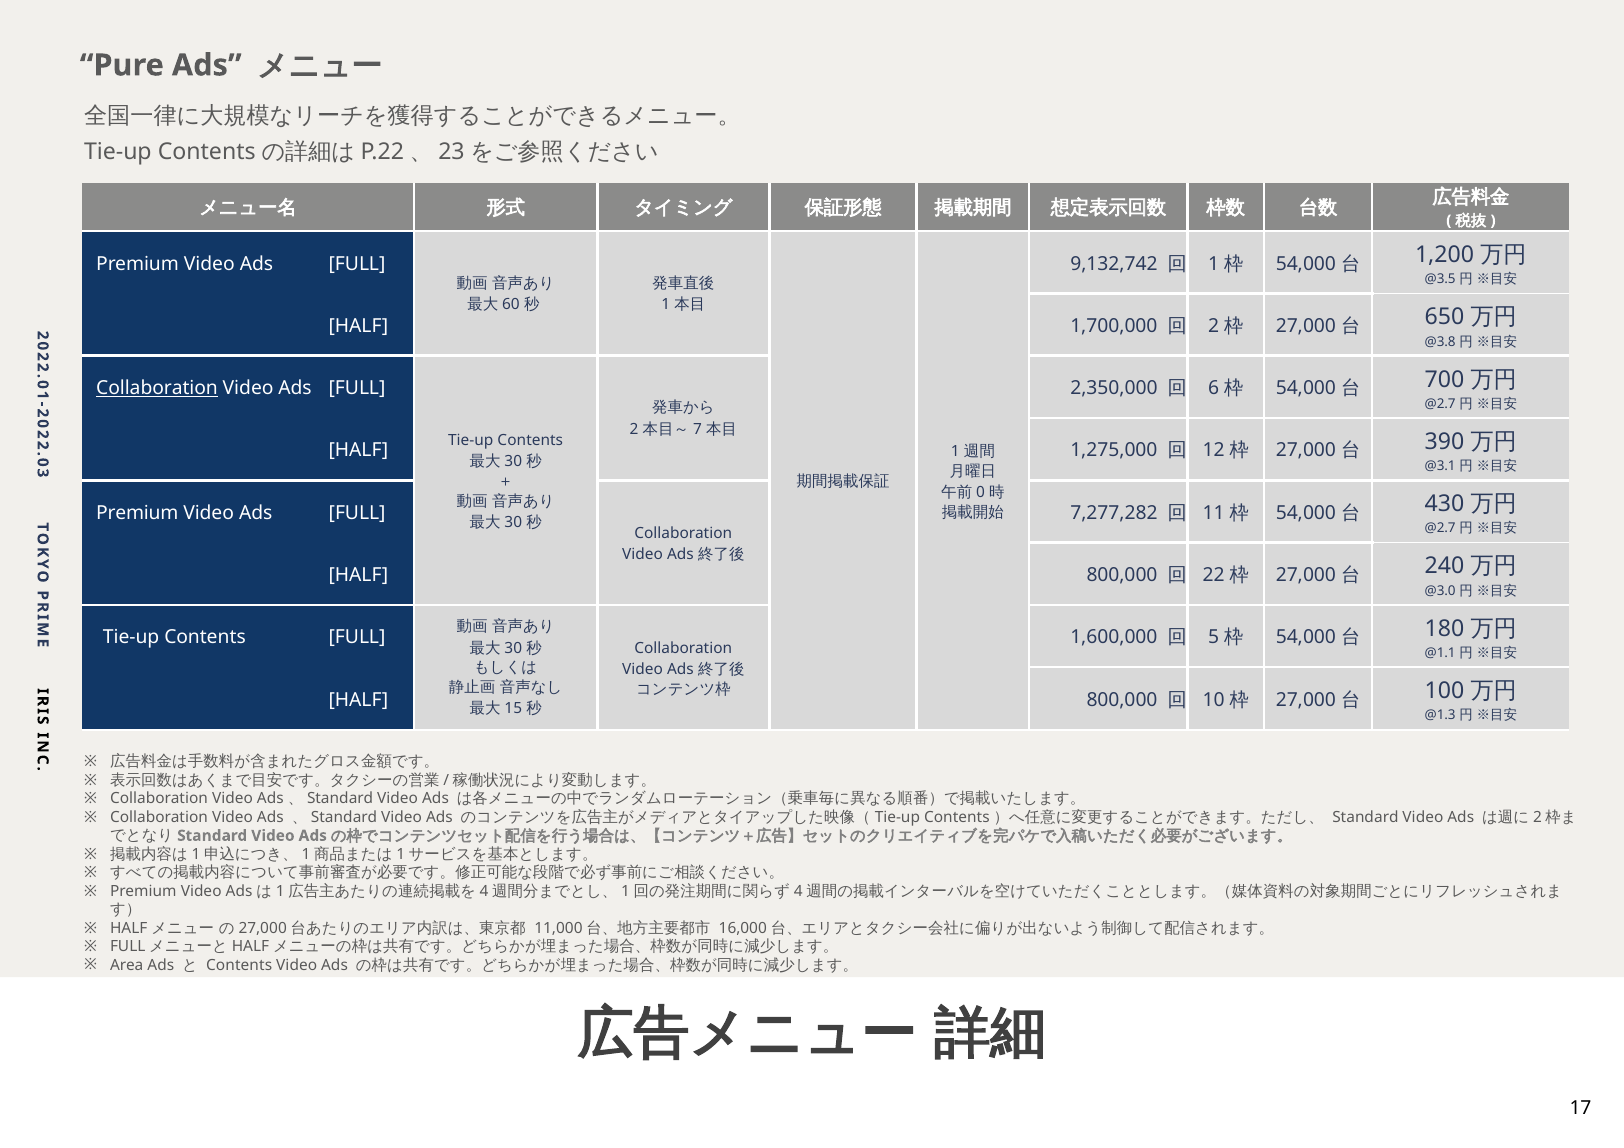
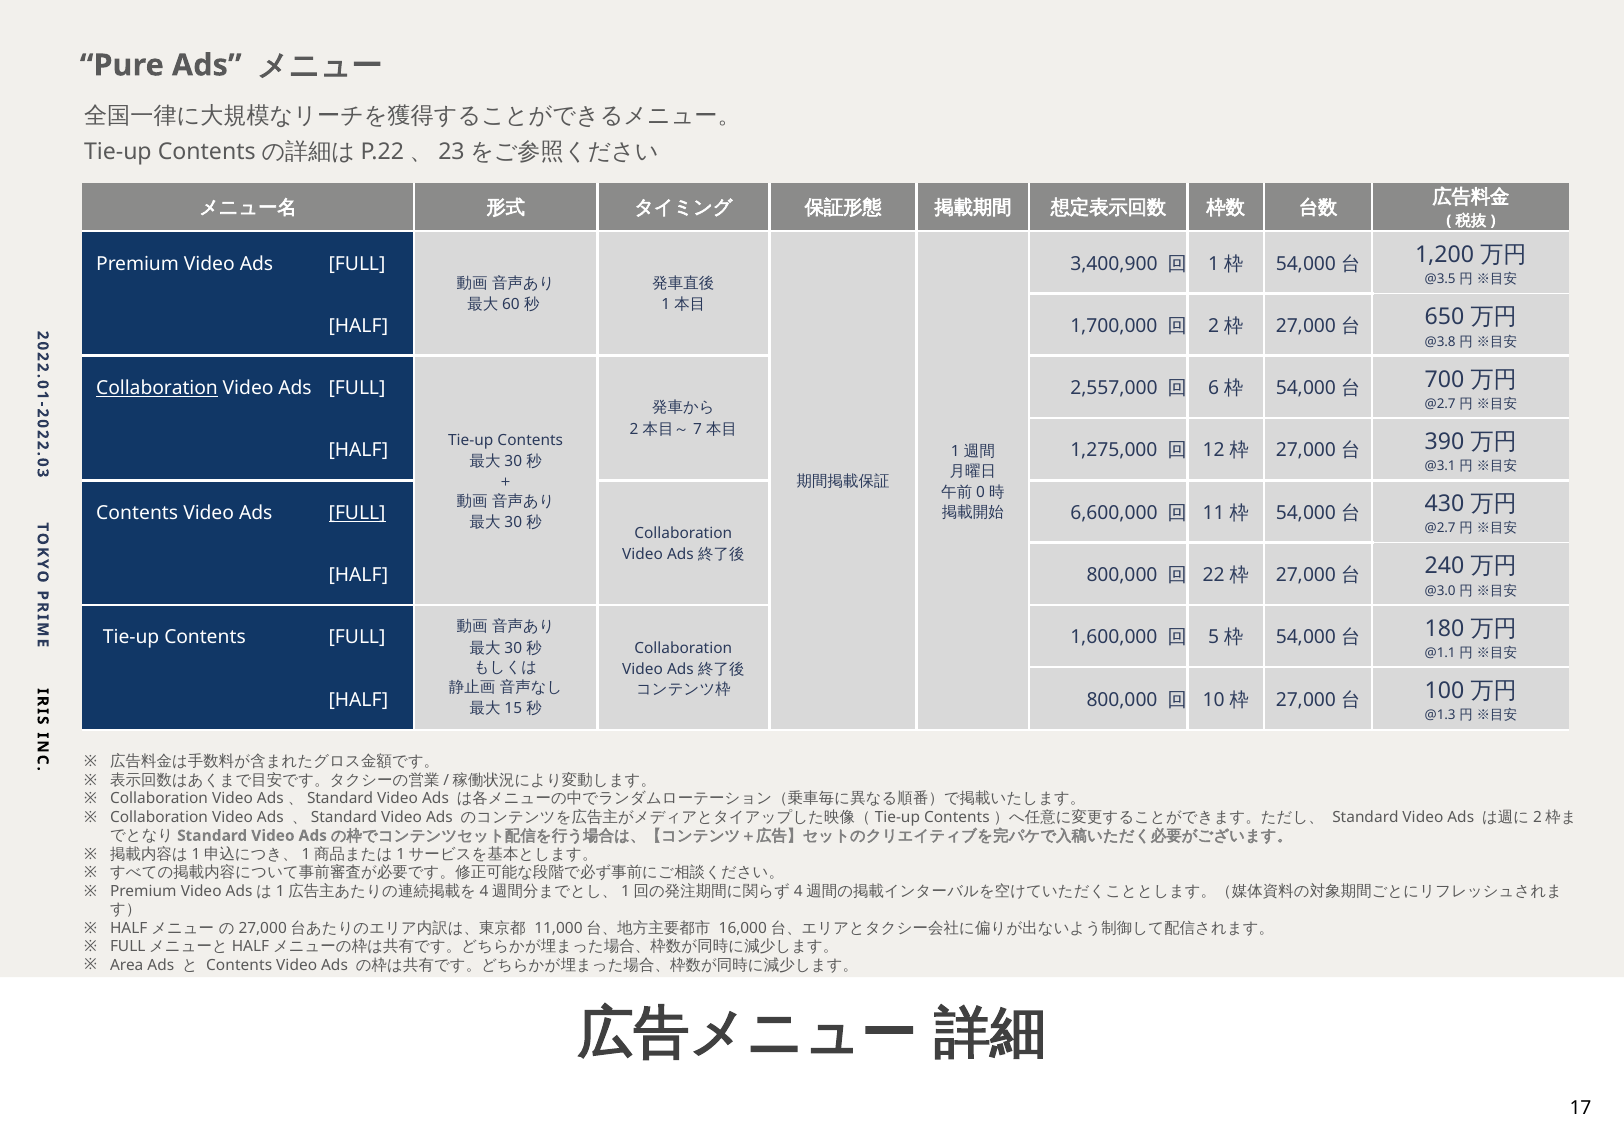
9,132,742: 9,132,742 -> 3,400,900 (1114, 264)
2,350,000: 2,350,000 -> 2,557,000 (1114, 388)
7,277,282: 7,277,282 -> 6,600,000 (1114, 513)
Premium: Premium -> Contents (137, 513)
FULL underline: none -> present (357, 513)
